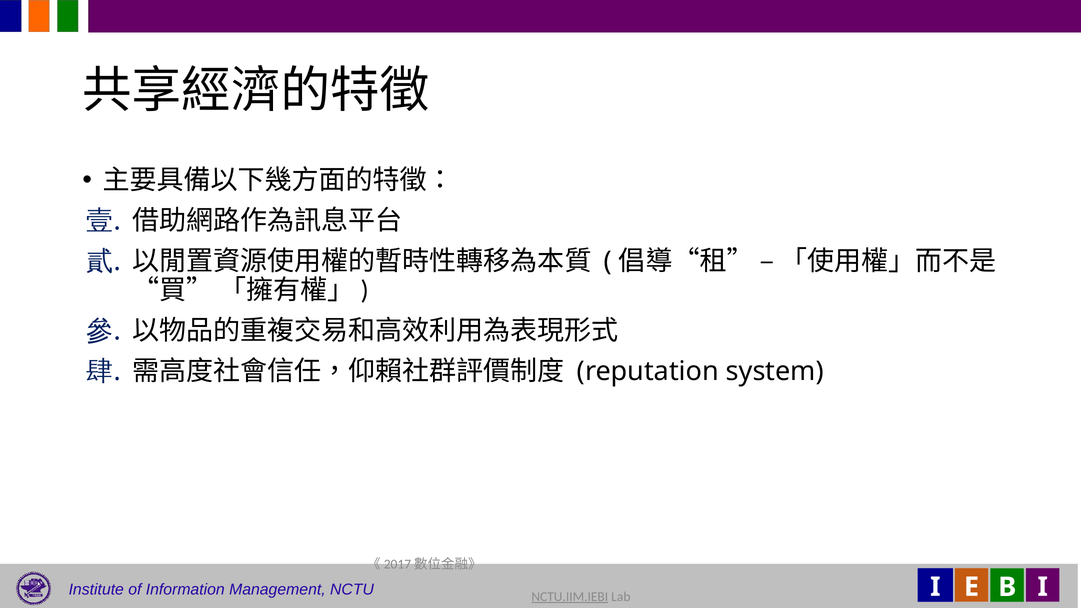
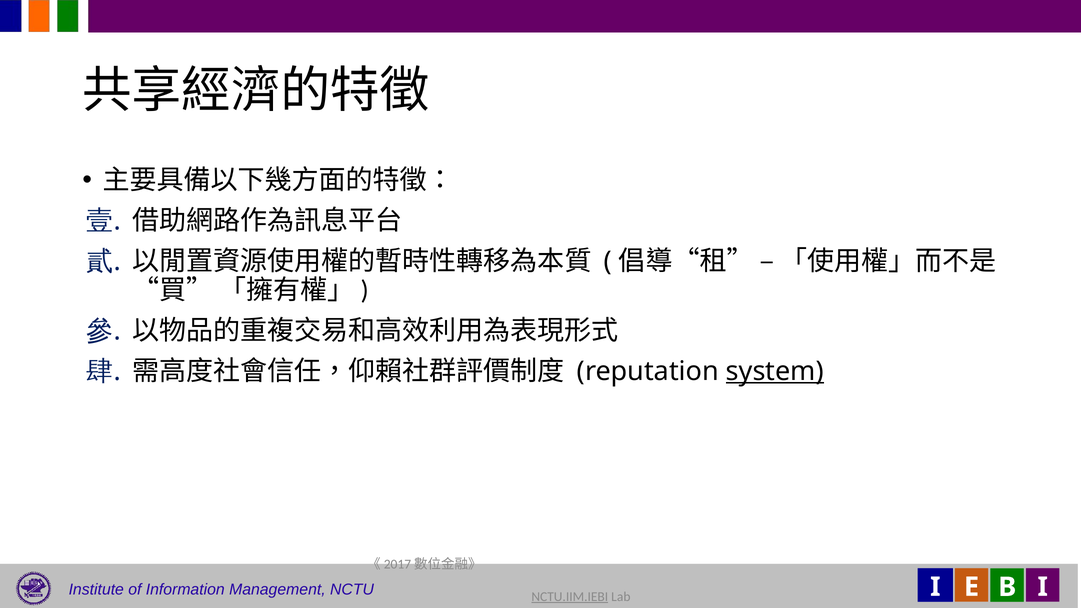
system underline: none -> present (775, 371)
